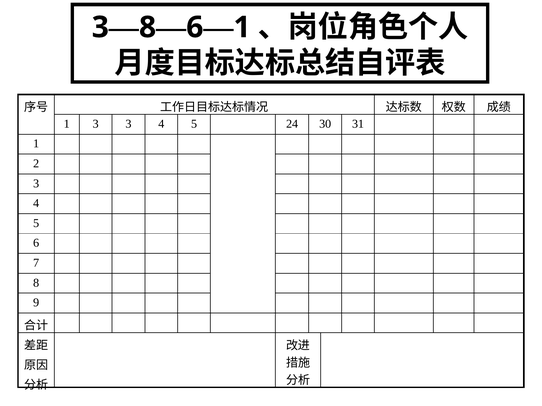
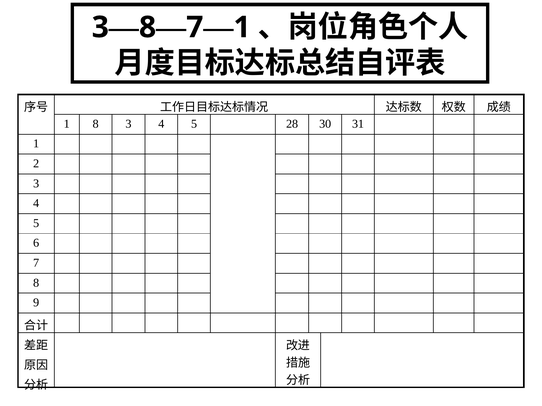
6: 6 -> 7 (195, 27)
1 3: 3 -> 8 (96, 124)
24: 24 -> 28 (292, 124)
